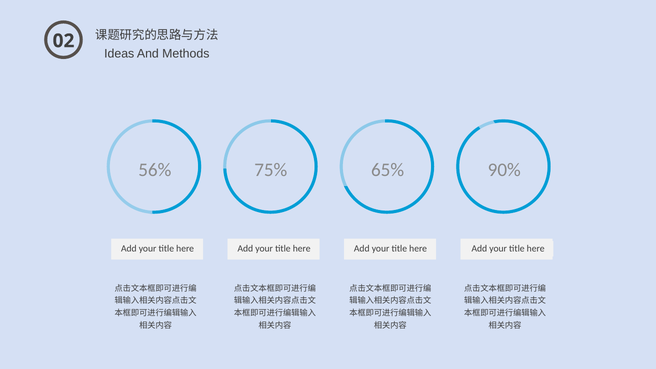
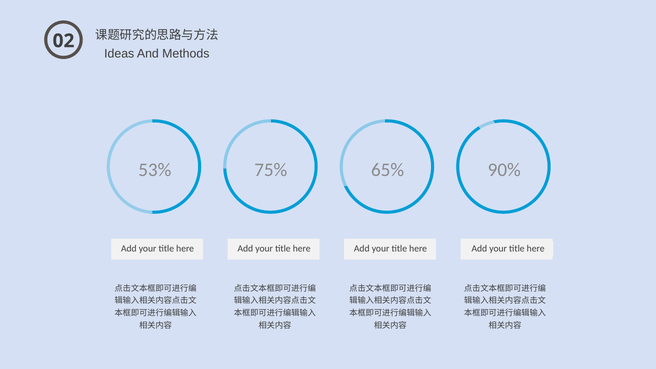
56%: 56% -> 53% (155, 170)
